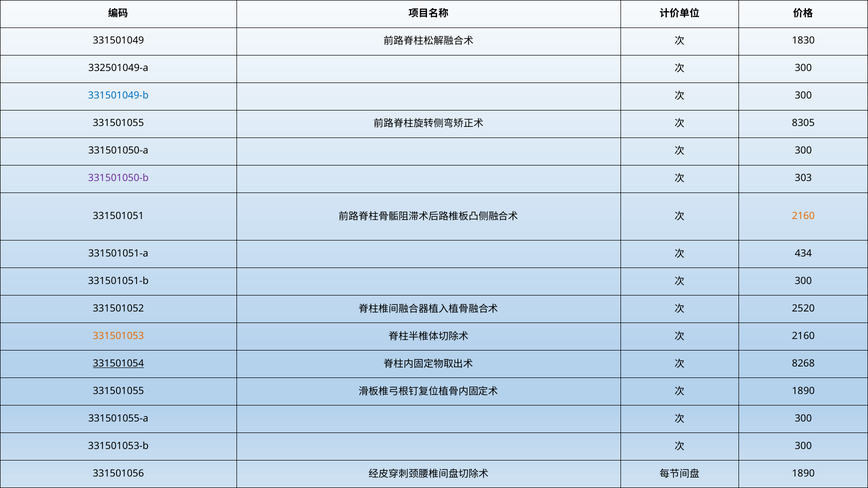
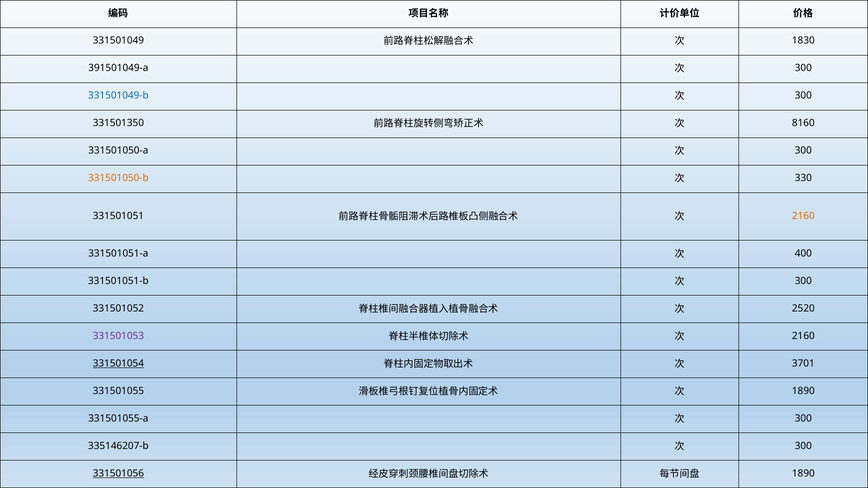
332501049-a: 332501049-a -> 391501049-a (118, 68)
331501055: 331501055 -> 331501350 (118, 123)
8305: 8305 -> 8160 (803, 123)
331501050-b colour: purple -> orange (118, 178)
303: 303 -> 330 (803, 178)
434: 434 -> 400 (803, 254)
331501053 colour: orange -> purple (118, 336)
8268: 8268 -> 3701 (803, 364)
331501053-b: 331501053-b -> 335146207-b (118, 446)
331501056 underline: none -> present (118, 474)
